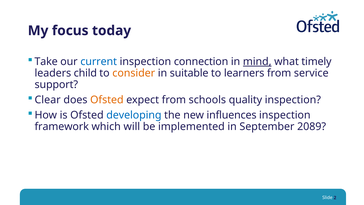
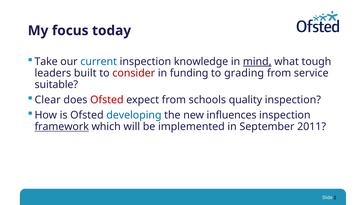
connection: connection -> knowledge (201, 62)
timely: timely -> tough (316, 62)
child: child -> built (85, 73)
consider colour: orange -> red (134, 73)
suitable: suitable -> funding (189, 73)
learners: learners -> grading (244, 73)
support: support -> suitable (56, 84)
Ofsted colour: orange -> red (107, 100)
framework underline: none -> present (62, 126)
2089: 2089 -> 2011 (312, 126)
